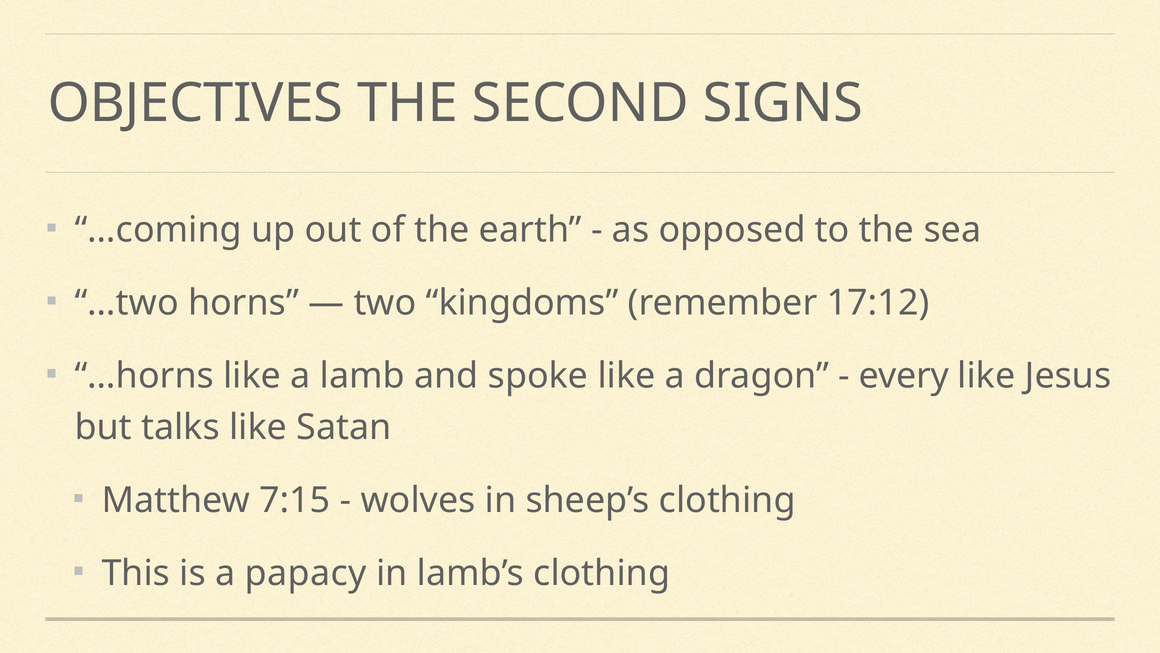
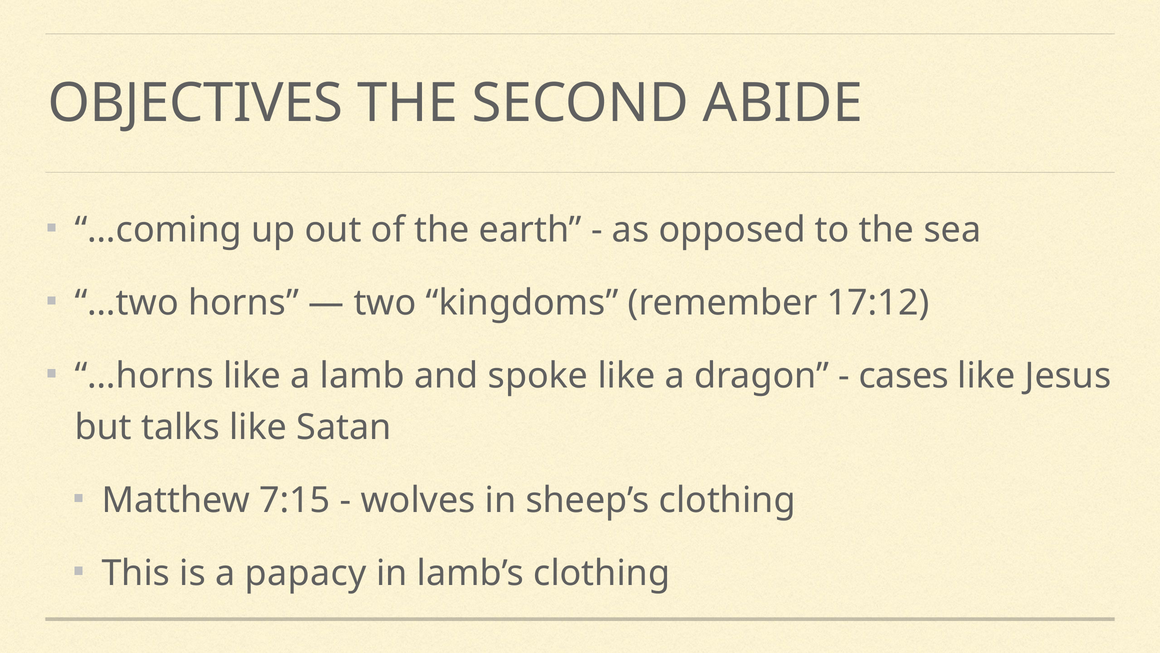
SIGNS: SIGNS -> ABIDE (783, 103)
every: every -> cases (904, 375)
